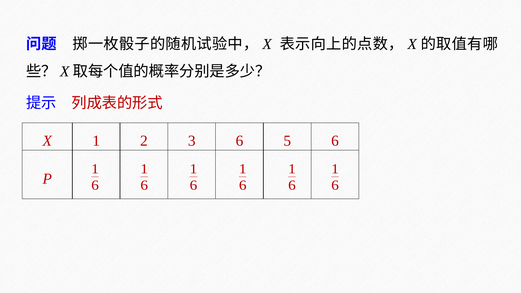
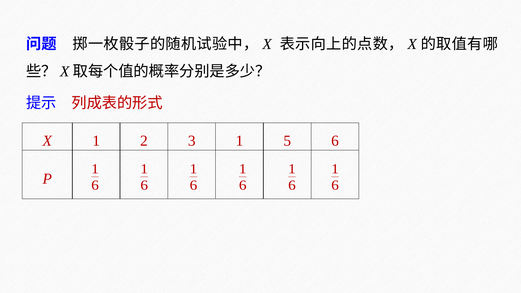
3 6: 6 -> 1 (239, 141)
